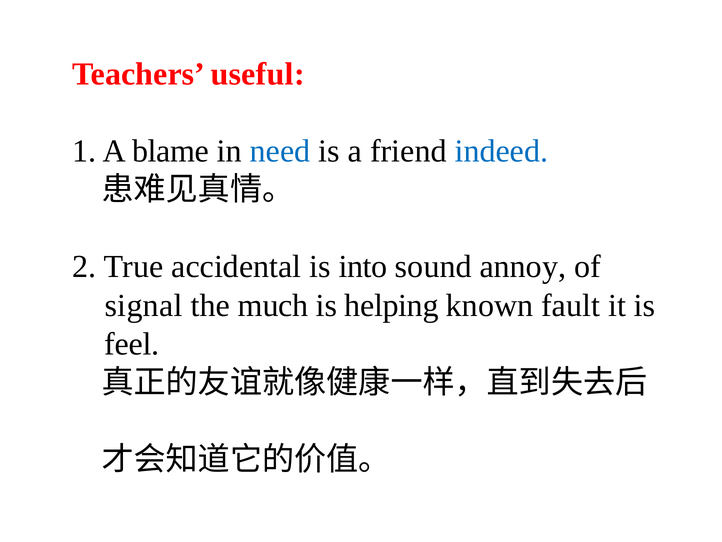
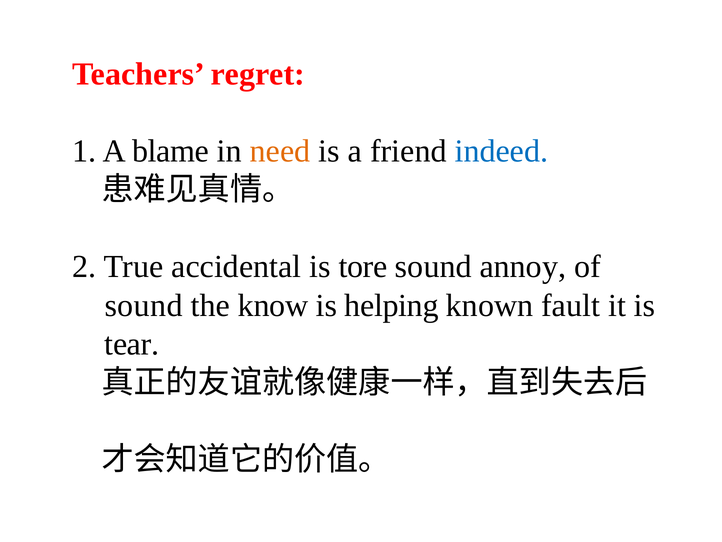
useful: useful -> regret (258, 74)
need colour: blue -> orange (280, 151)
into: into -> tore (363, 267)
signal: signal -> sound (144, 305)
much: much -> know (273, 305)
feel: feel -> tear (132, 344)
